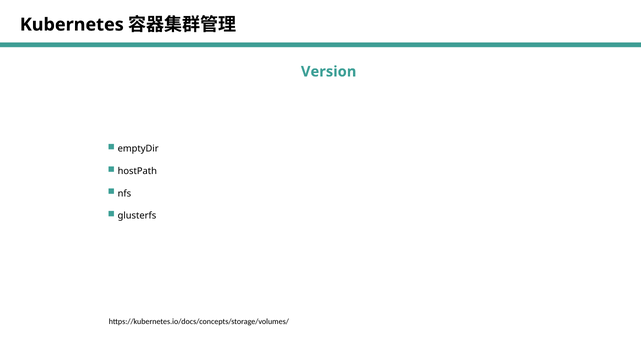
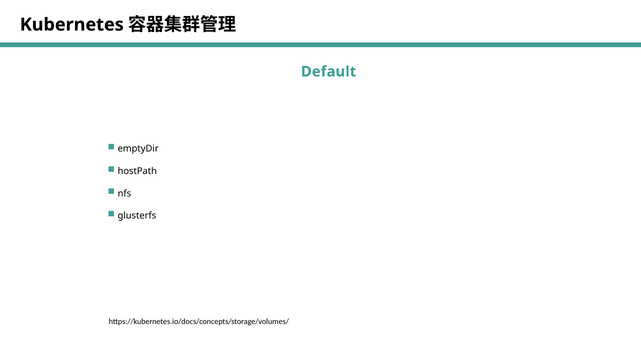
Version: Version -> Default (329, 72)
